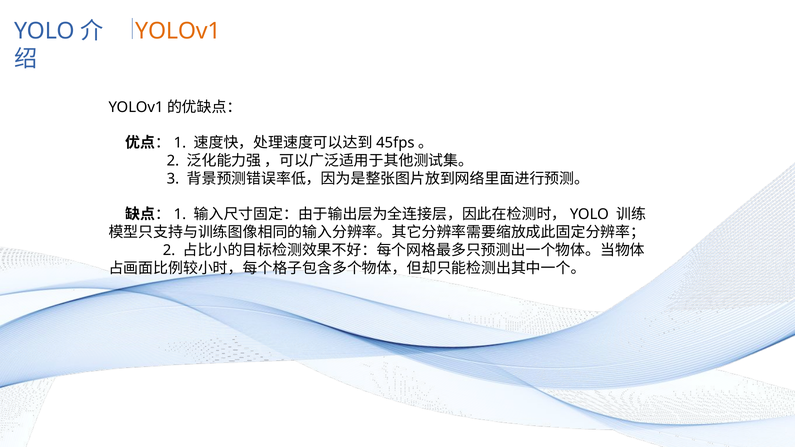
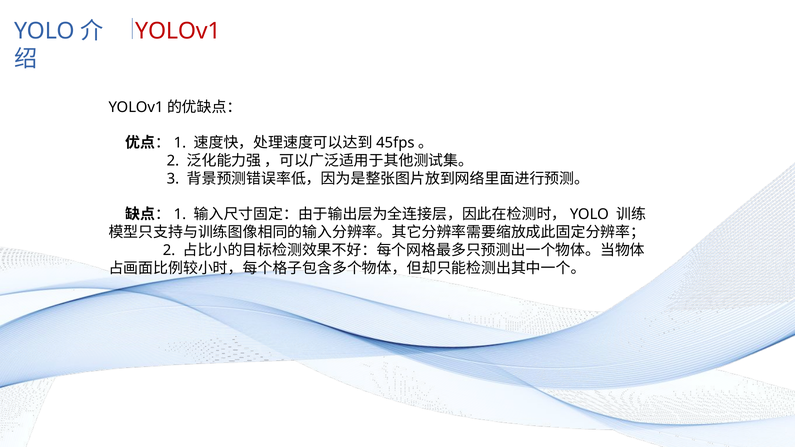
YOLOv1 colour: orange -> red (178, 31)
